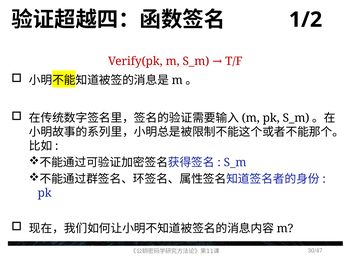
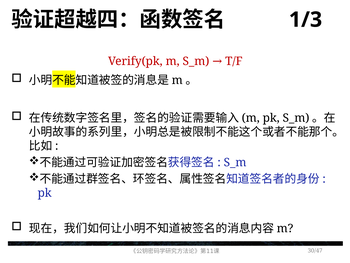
1/2: 1/2 -> 1/3 (306, 20)
